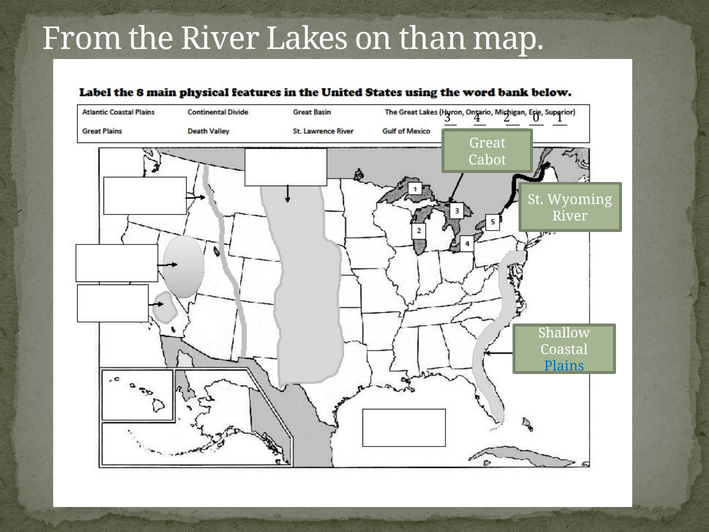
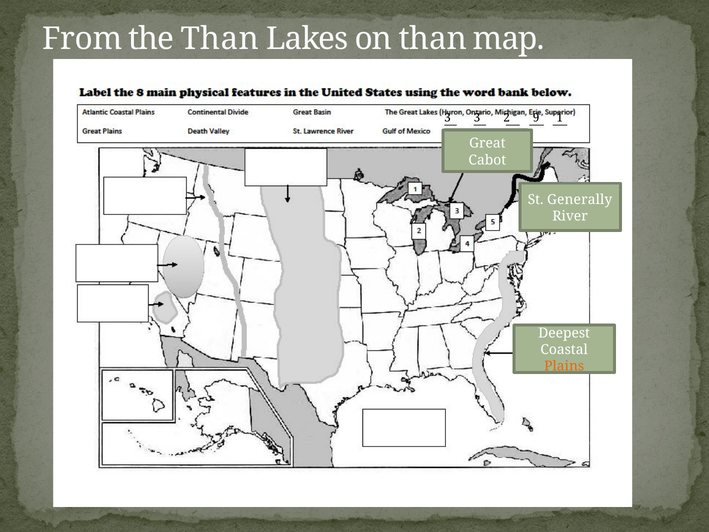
the River: River -> Than (220, 39)
3 4: 4 -> 3 (477, 118)
0: 0 -> 9 (536, 118)
Wyoming: Wyoming -> Generally (580, 199)
Shallow: Shallow -> Deepest (564, 333)
Plains colour: blue -> orange (564, 366)
